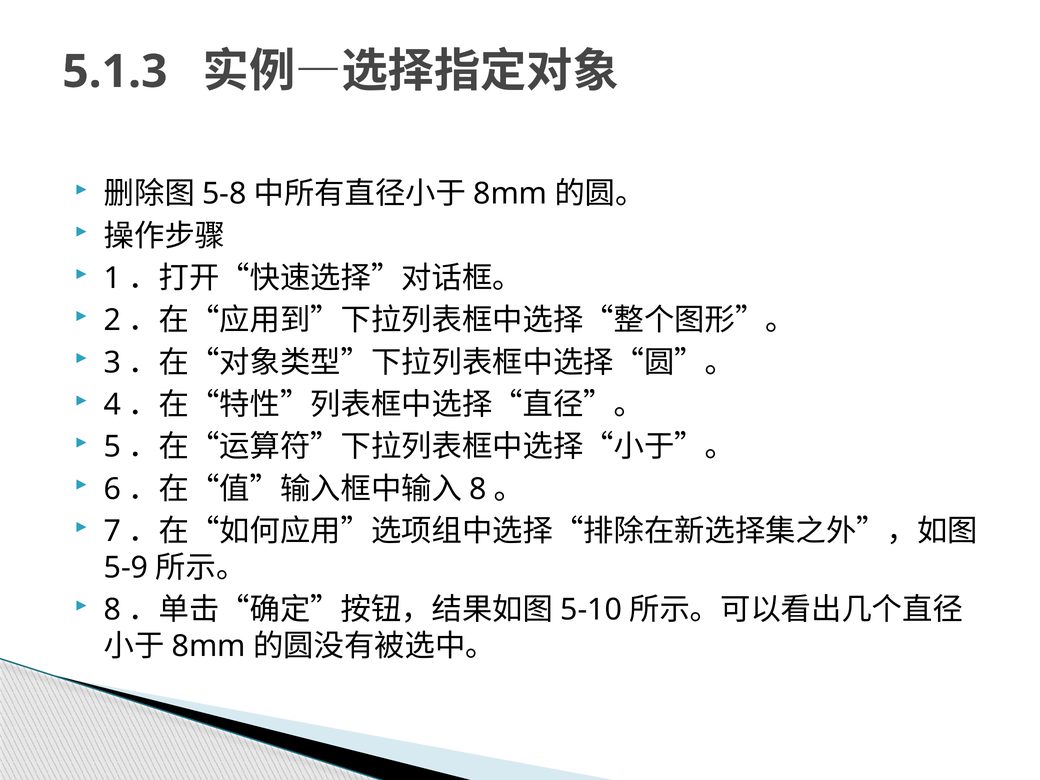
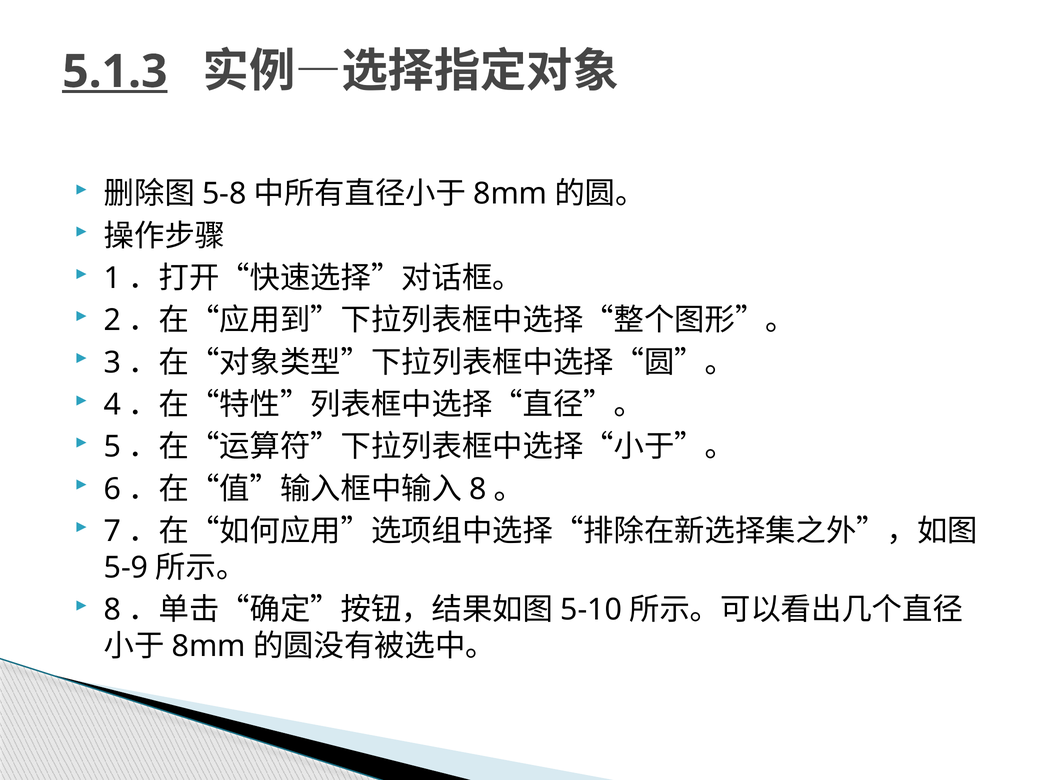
5.1.3 underline: none -> present (115, 72)
